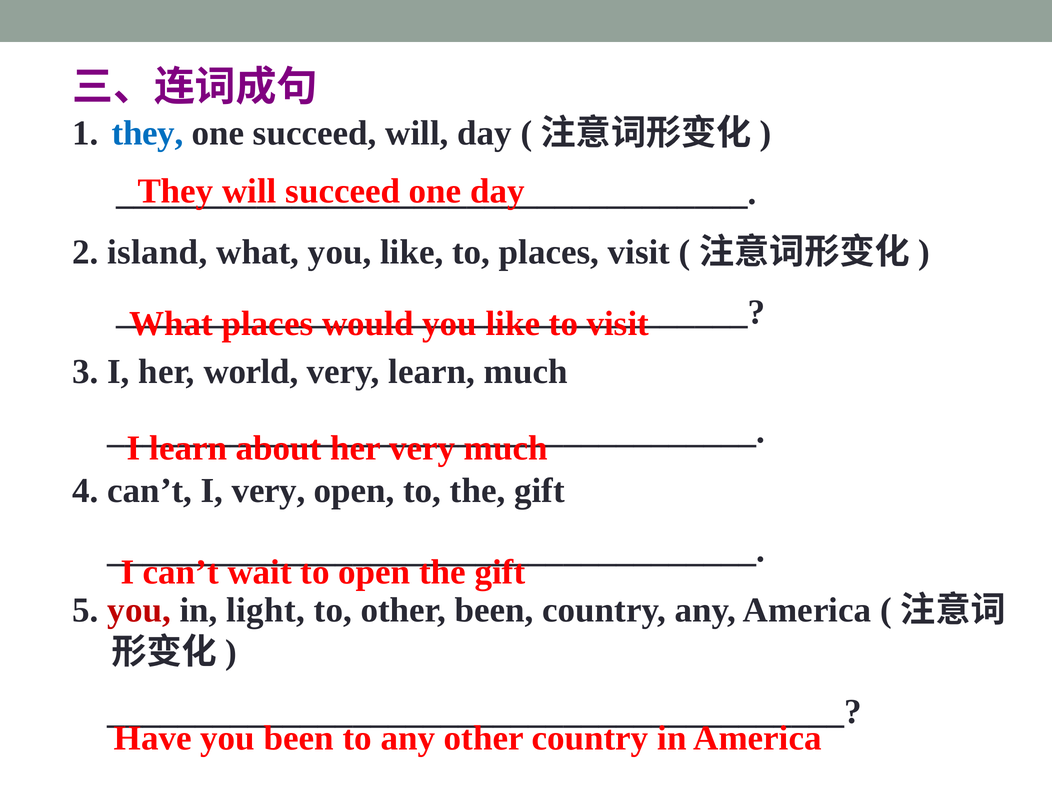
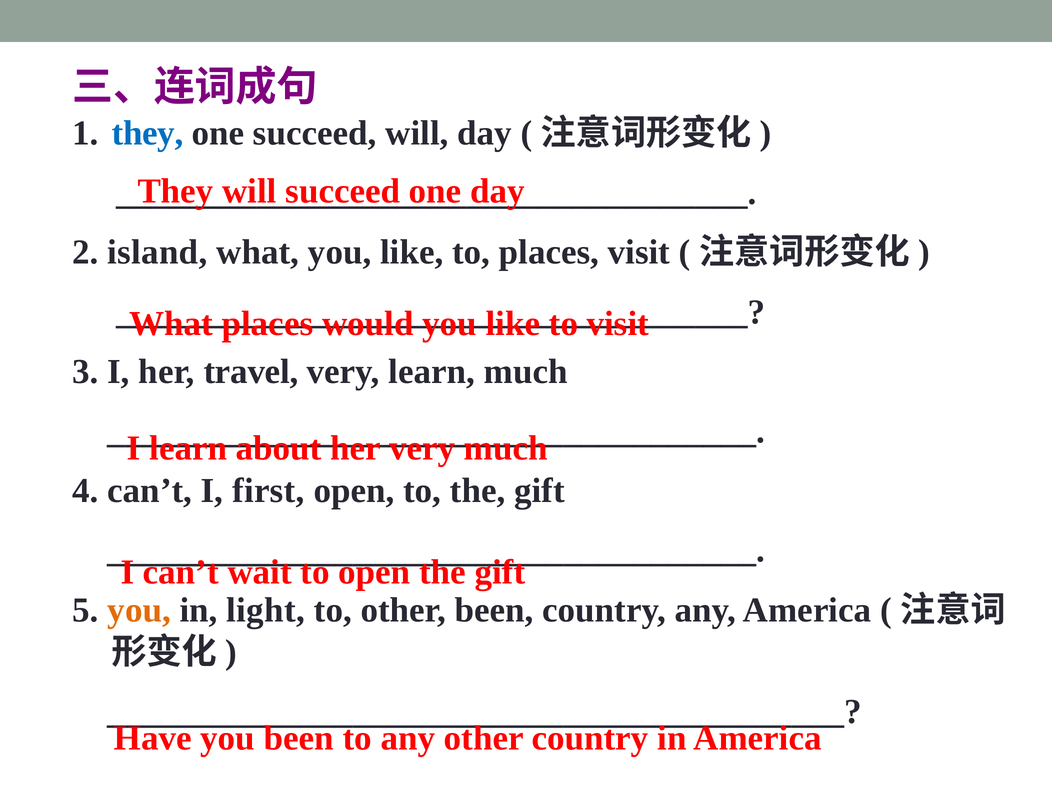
world: world -> travel (251, 372)
I very: very -> first (268, 491)
you colour: red -> orange (139, 610)
